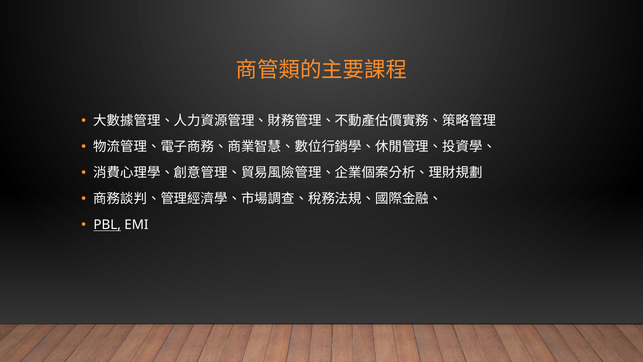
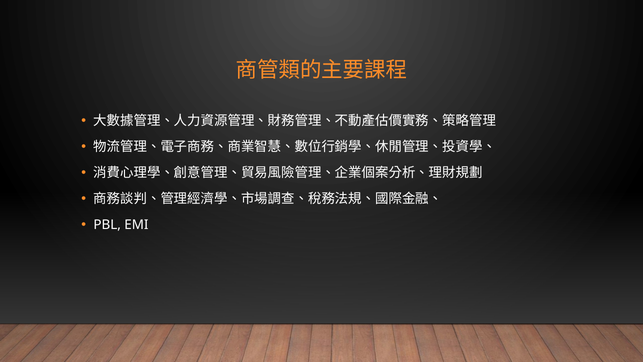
PBL underline: present -> none (107, 225)
